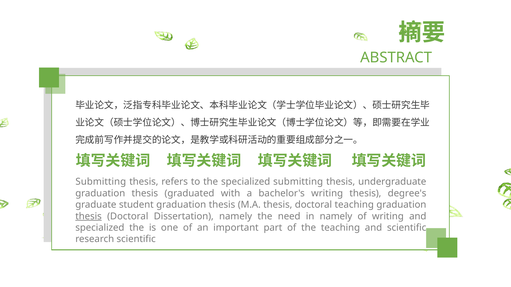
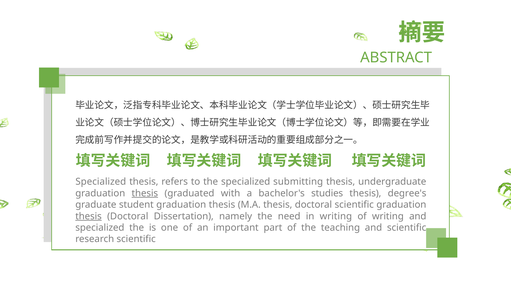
Submitting: Submitting -> Specialized (101, 182)
thesis underline: none -> present (145, 194)
bachelor's writing: writing -> studies (327, 194)
doctoral teaching: teaching -> scientific (354, 205)
in namely: namely -> writing (336, 217)
